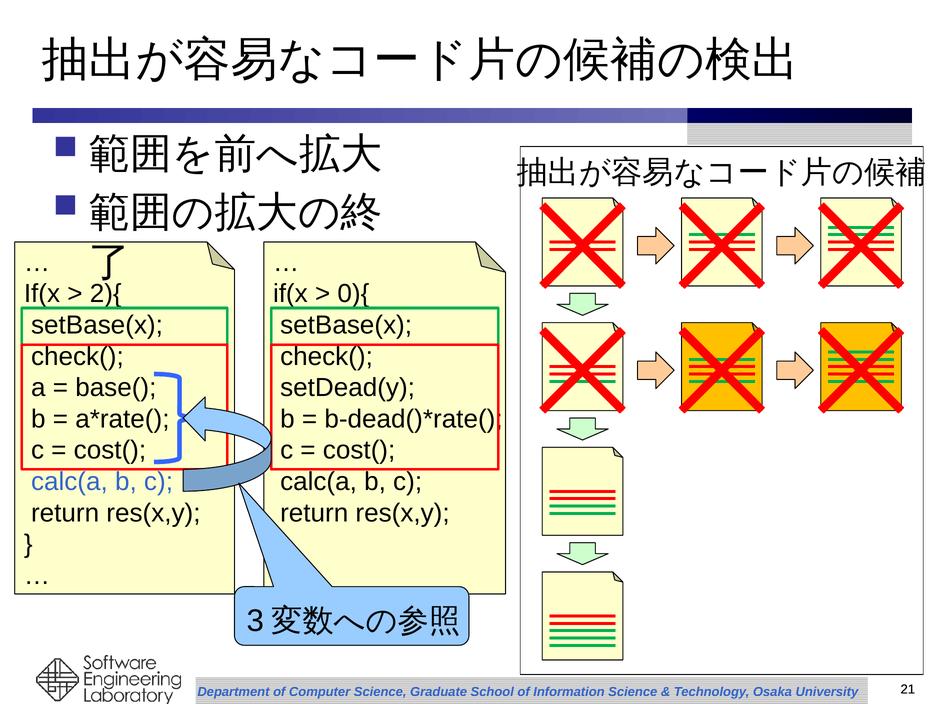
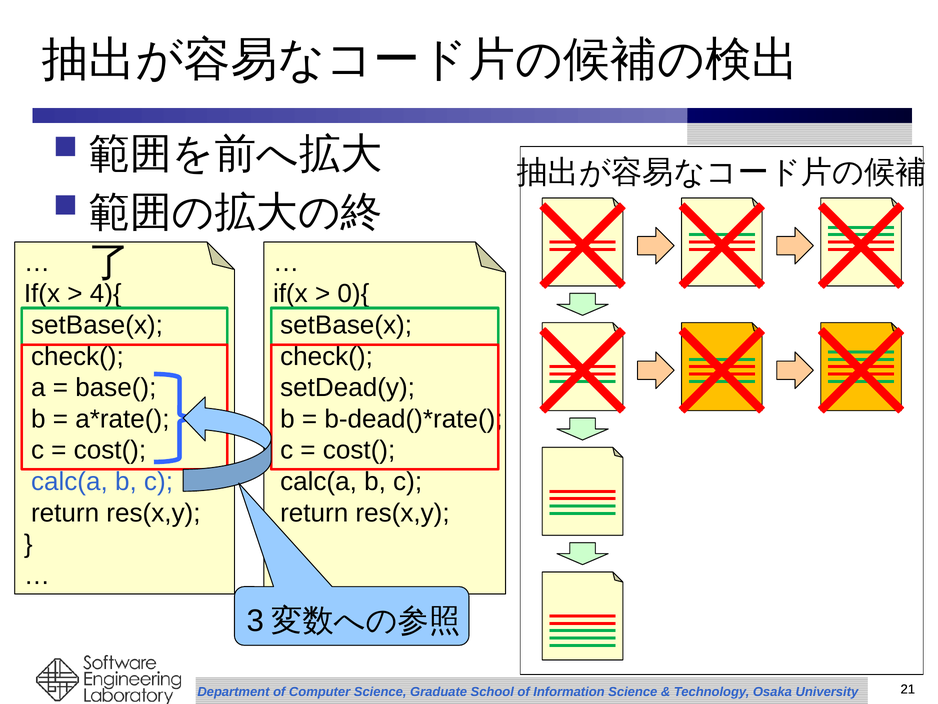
2){: 2){ -> 4){ (106, 294)
